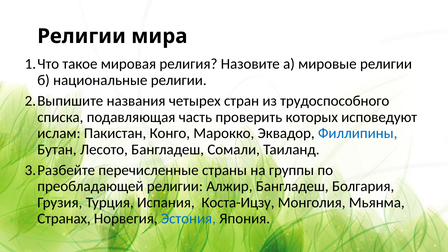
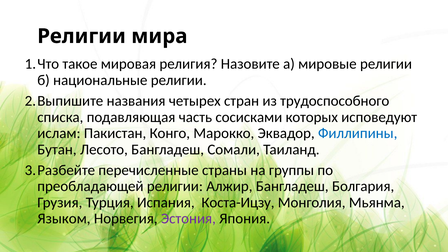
проверить: проверить -> сосисками (249, 117)
Странах: Странах -> Языком (64, 219)
Эстония colour: blue -> purple (188, 219)
